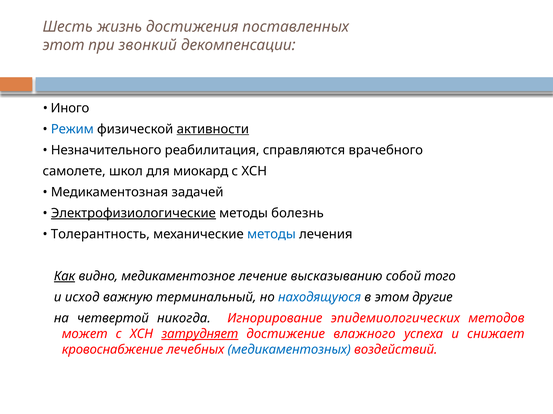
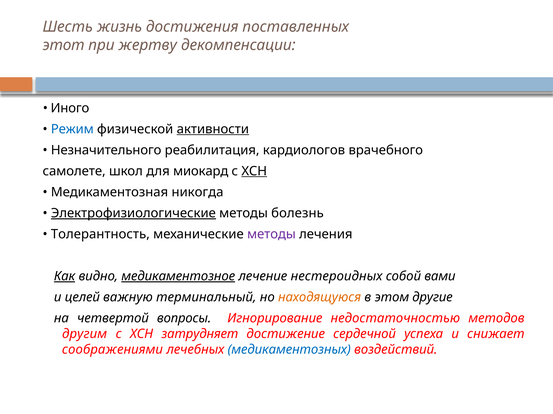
звонкий: звонкий -> жертву (148, 45)
справляются: справляются -> кардиологов (304, 150)
ХСН underline: none -> present (254, 171)
задачей: задачей -> никогда (198, 193)
методы colour: blue -> purple (271, 235)
медикаментозное underline: none -> present (178, 277)
высказыванию: высказыванию -> нестероидных (337, 277)
того: того -> вами (440, 277)
исход: исход -> целей (82, 298)
находящуюся colour: blue -> orange (320, 298)
никогда: никогда -> вопросы (184, 319)
эпидемиологических: эпидемиологических -> недостаточностью (395, 319)
может: может -> другим (85, 334)
затрудняет underline: present -> none (200, 334)
влажного: влажного -> сердечной (365, 334)
кровоснабжение: кровоснабжение -> соображениями (112, 350)
